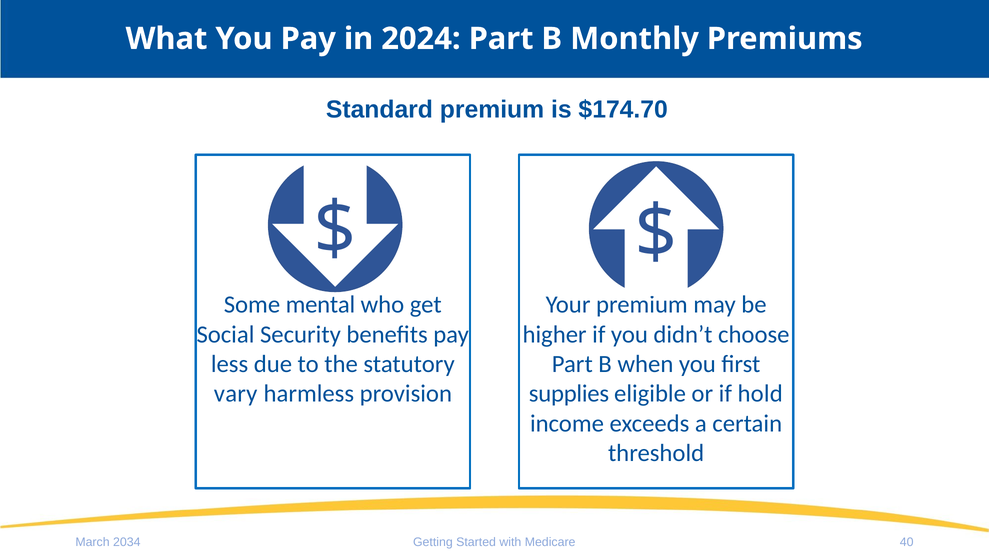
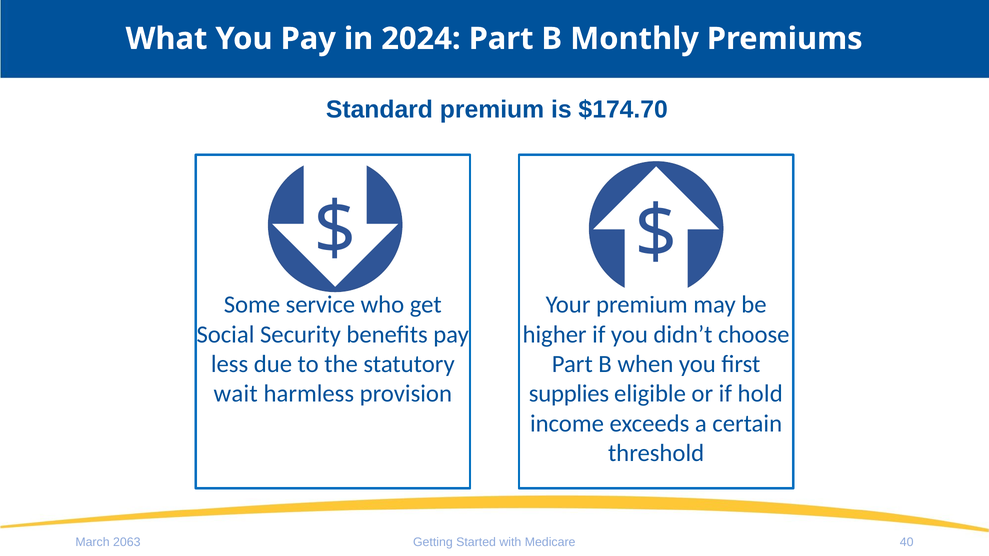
mental: mental -> service (320, 305)
vary: vary -> wait (236, 394)
2034: 2034 -> 2063 (127, 542)
